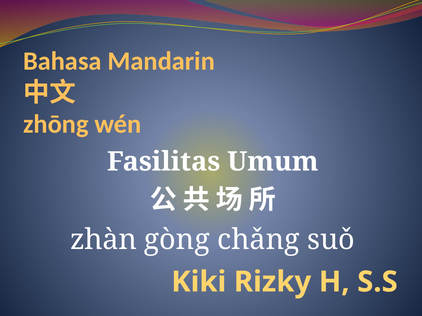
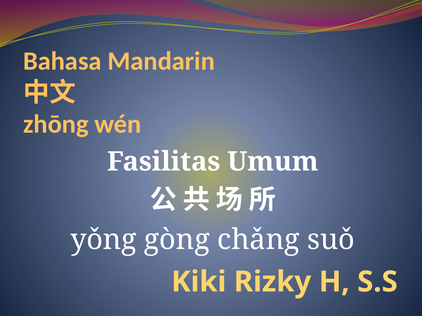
zhàn: zhàn -> yǒng (104, 240)
